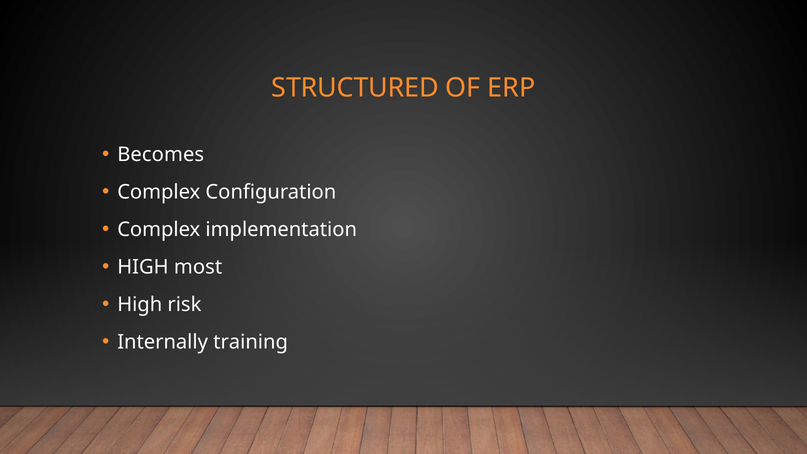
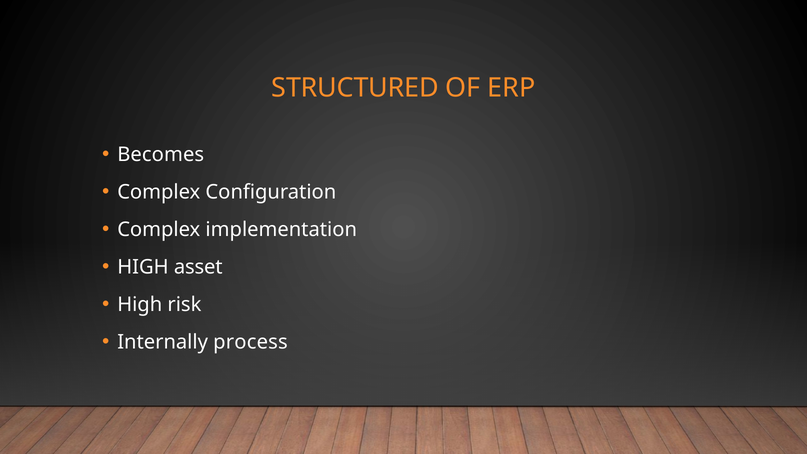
most: most -> asset (198, 267)
training: training -> process (250, 342)
